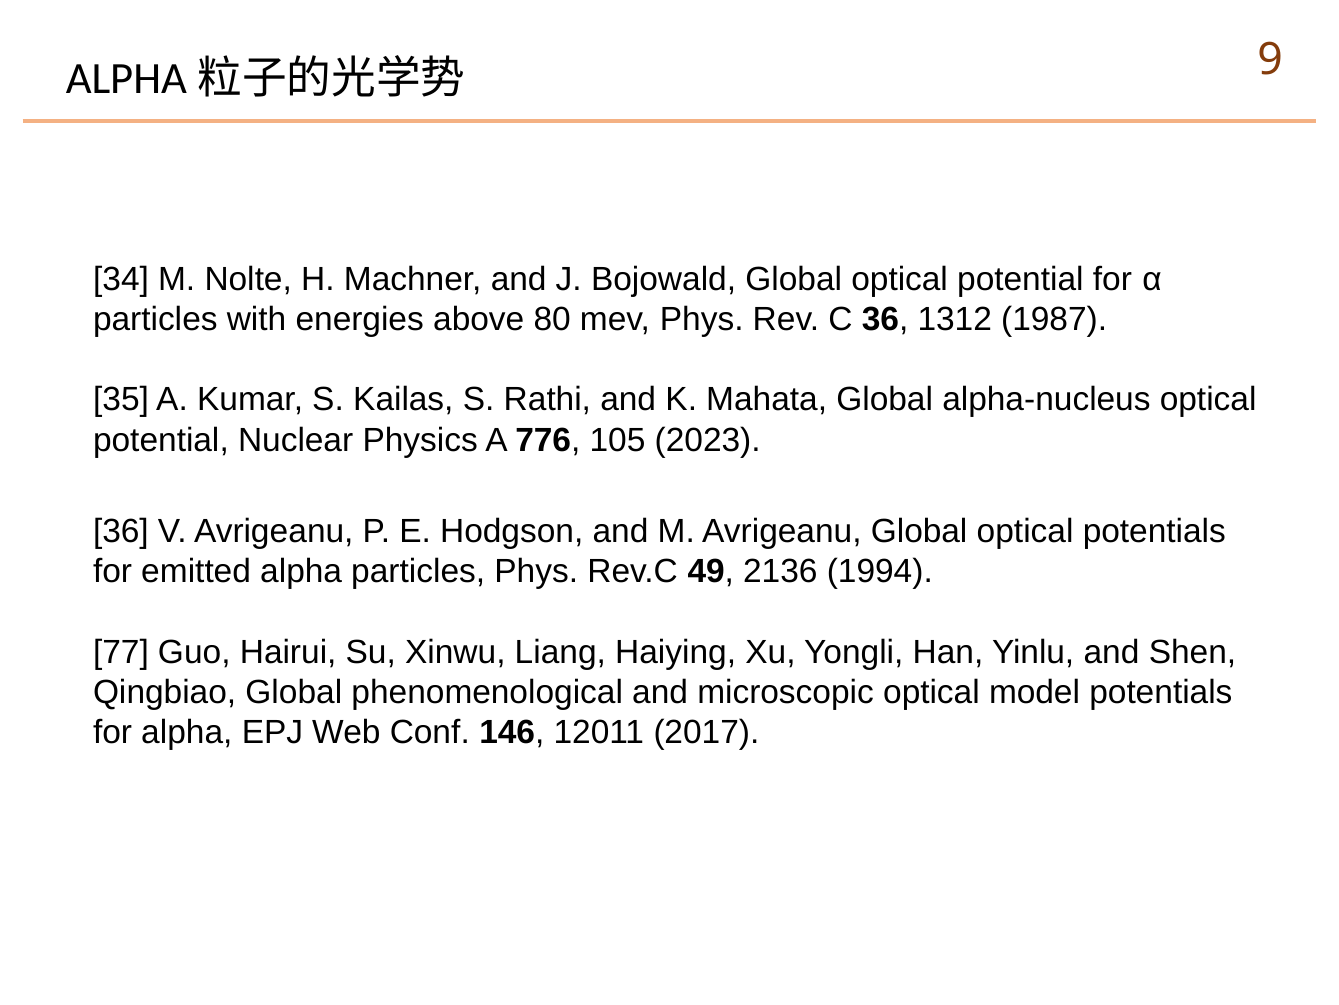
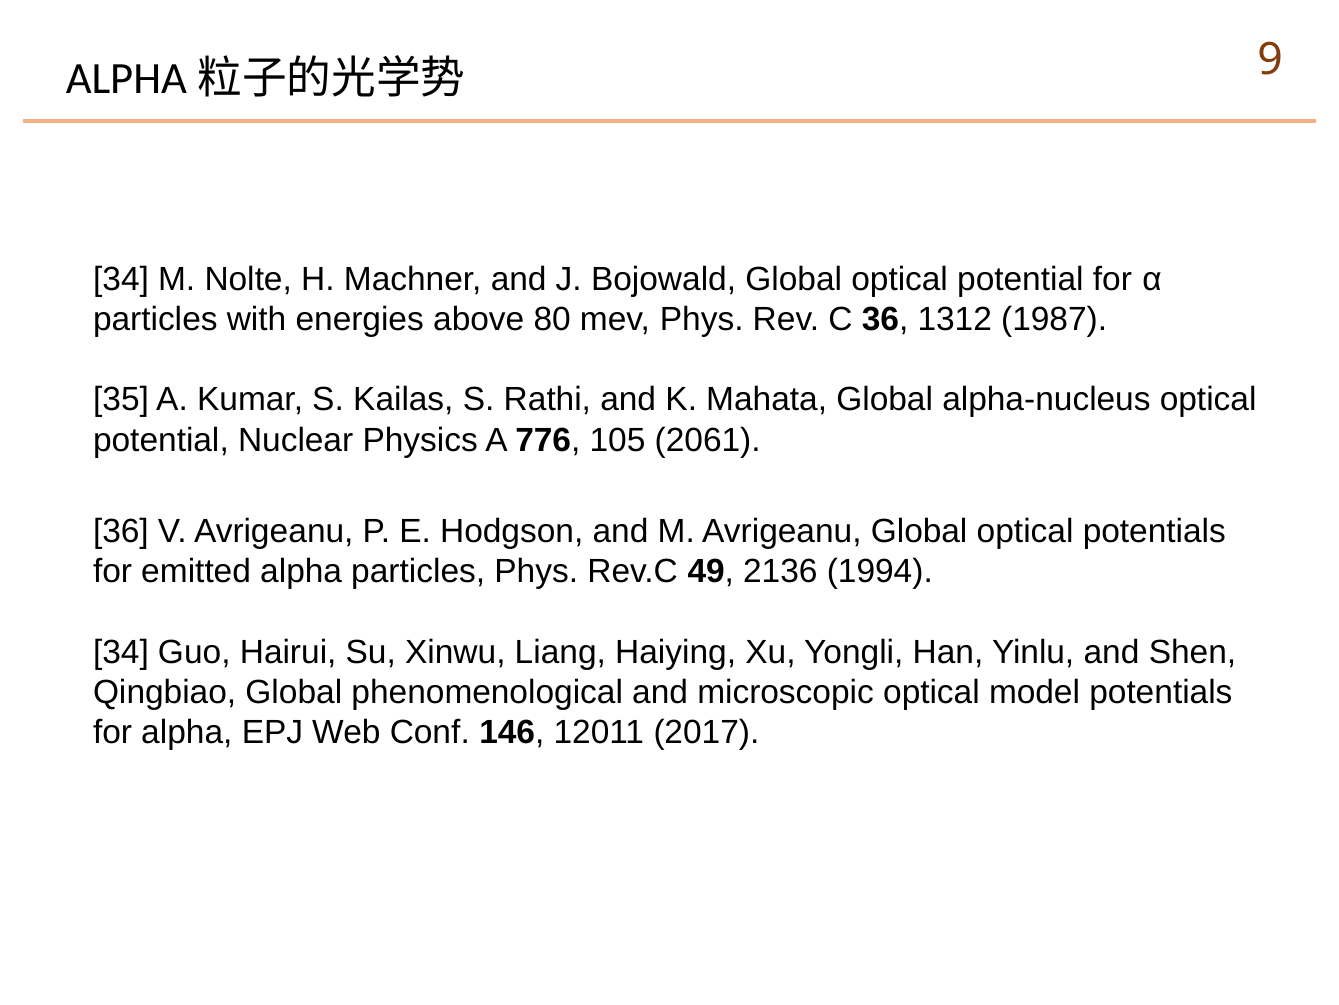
2023: 2023 -> 2061 (708, 440)
77: 77 -> 34 (121, 652)
